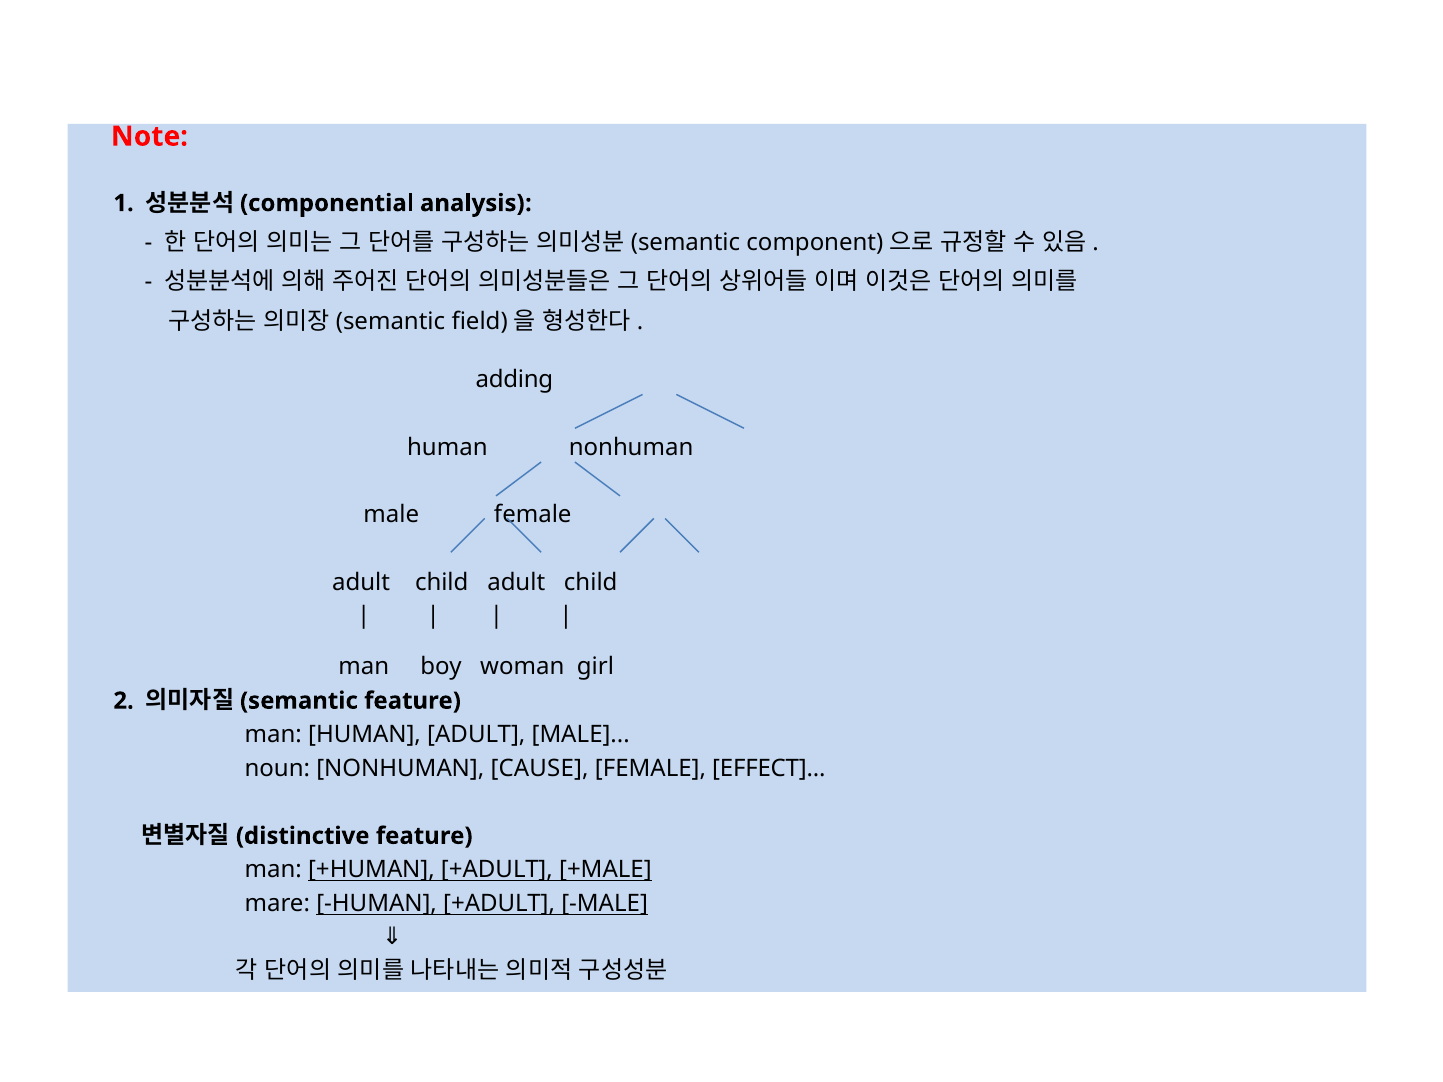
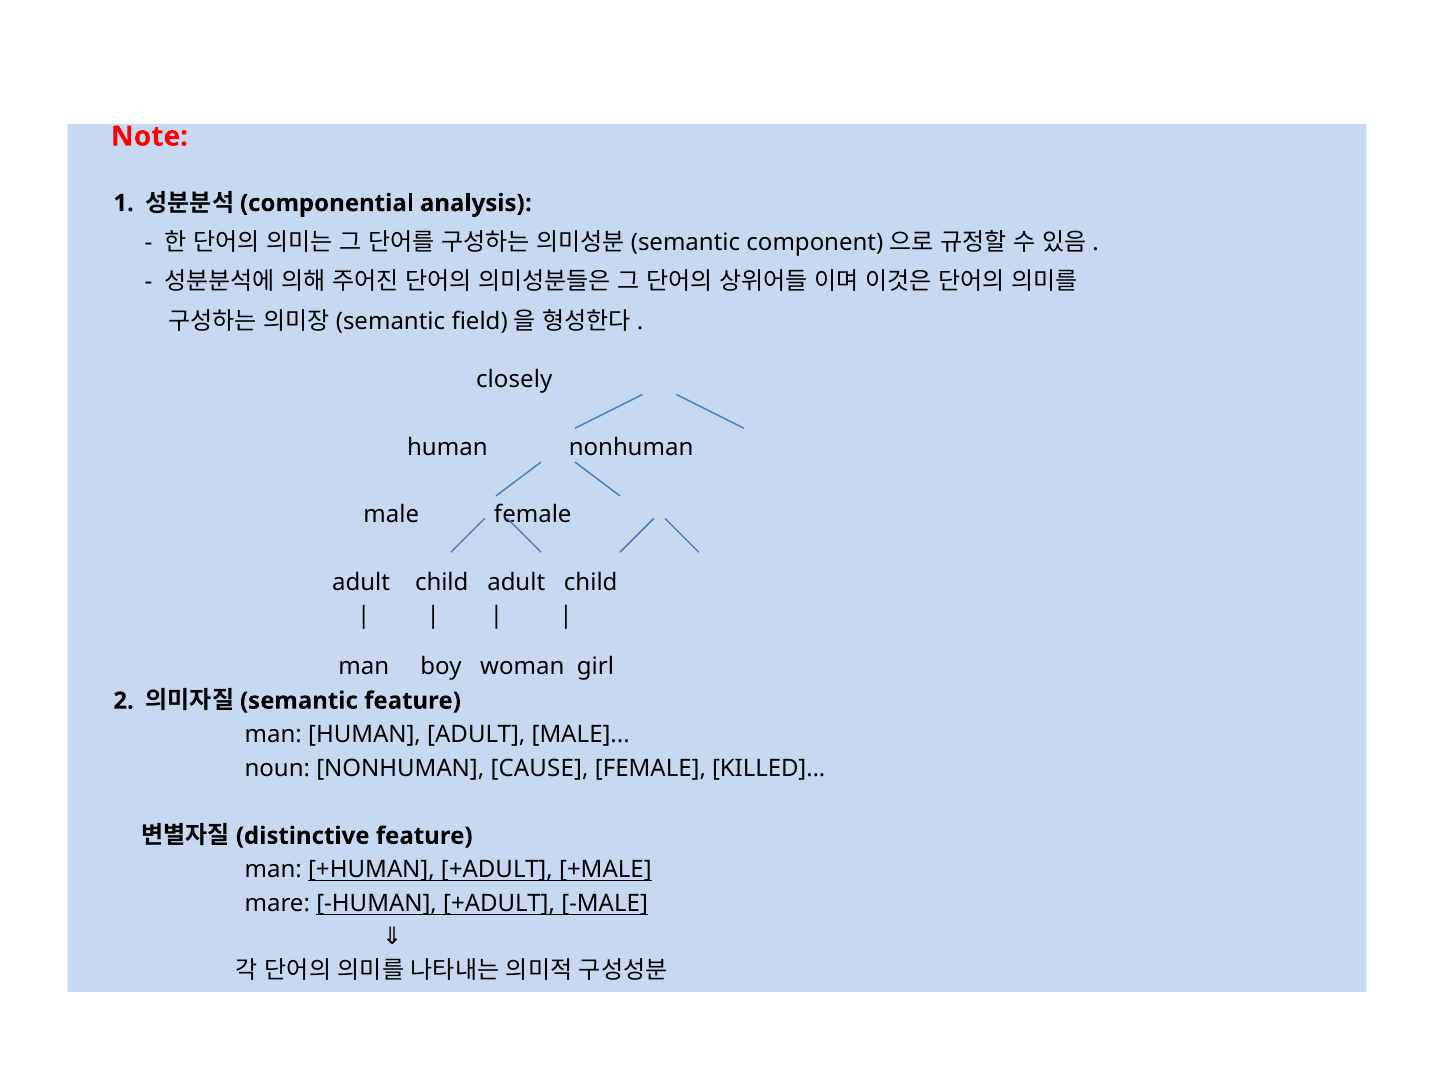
adding: adding -> closely (514, 380)
EFFECT: EFFECT -> KILLED (769, 768)
